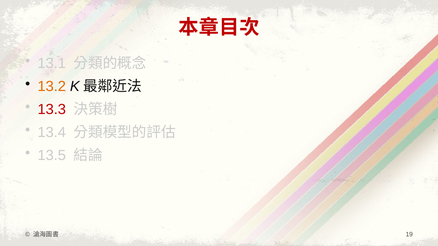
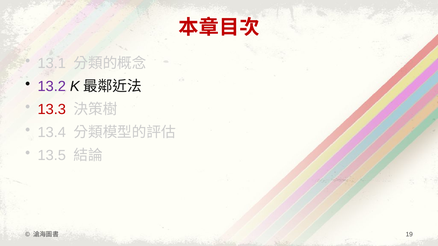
13.2 colour: orange -> purple (52, 87)
